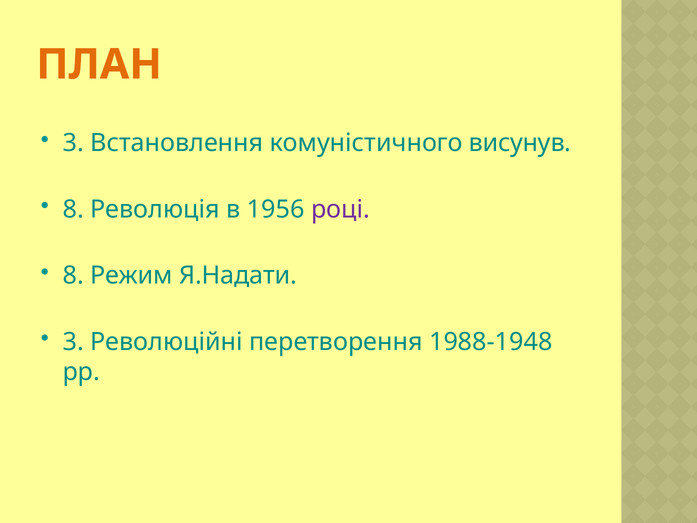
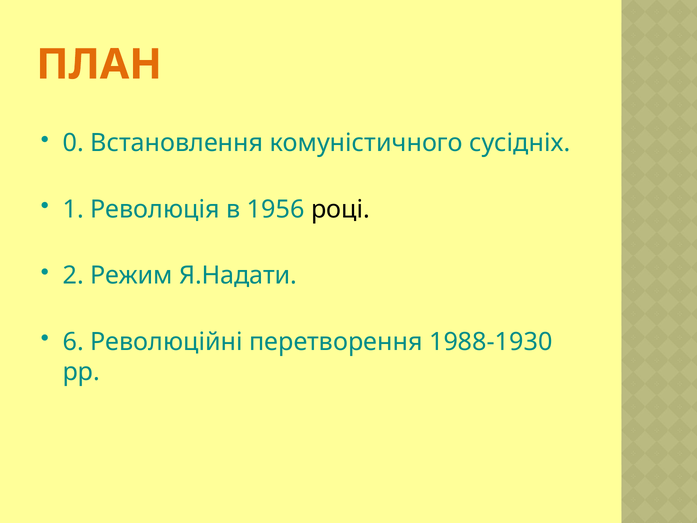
3: 3 -> 0 (73, 143)
висунув: висунув -> сусідніх (520, 143)
8: 8 -> 1 (73, 209)
році colour: purple -> black (340, 209)
8: 8 -> 2 (73, 275)
3: 3 -> 6 (73, 342)
1988-1948: 1988-1948 -> 1988-1930 (491, 342)
